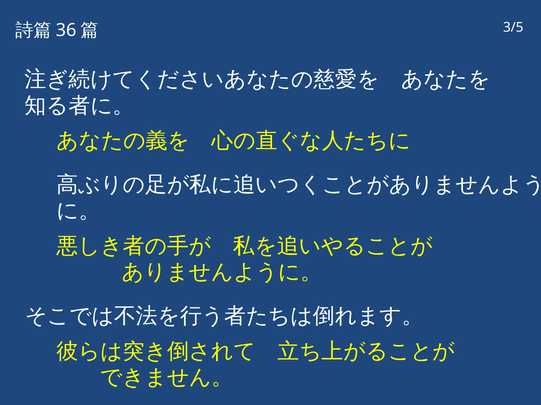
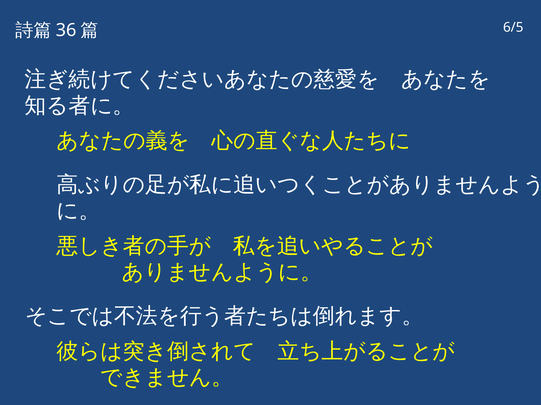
3/5: 3/5 -> 6/5 (513, 27)
